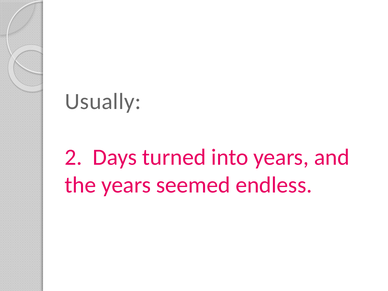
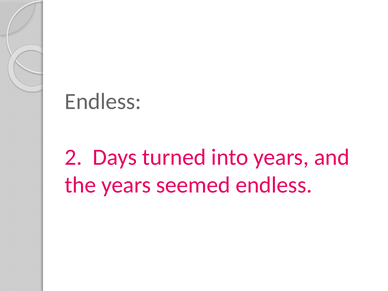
Usually: Usually -> Endless (103, 102)
